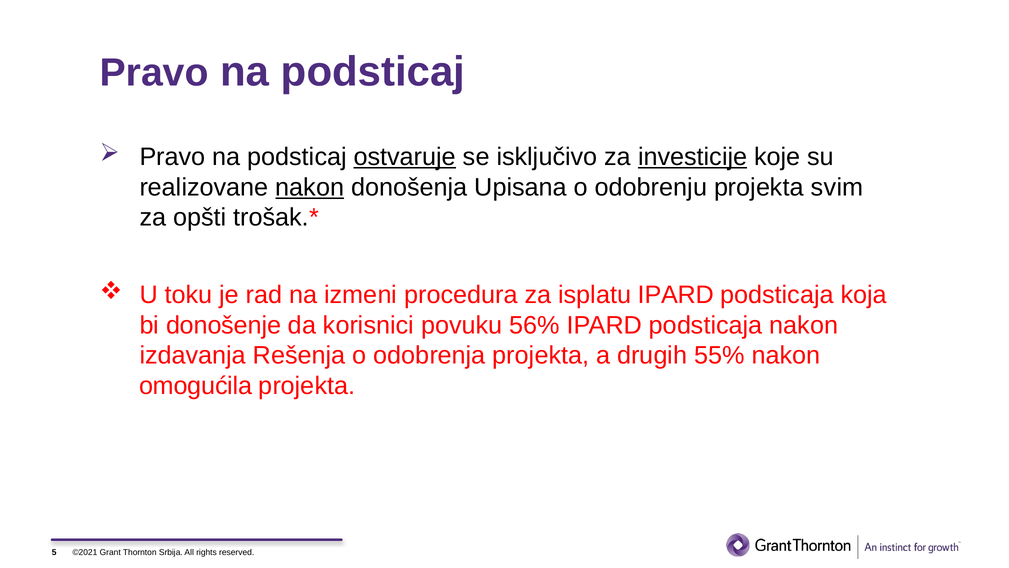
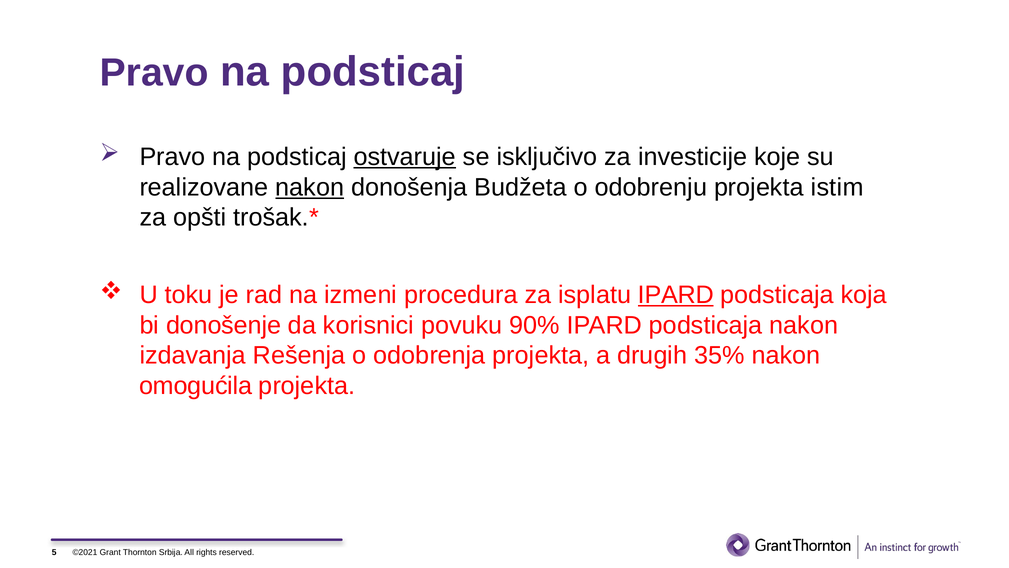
investicije underline: present -> none (693, 157)
Upisana: Upisana -> Budžeta (521, 187)
svim: svim -> istim (837, 187)
IPARD underline: none -> present (676, 295)
56%: 56% -> 90% (535, 325)
55%: 55% -> 35% (719, 355)
